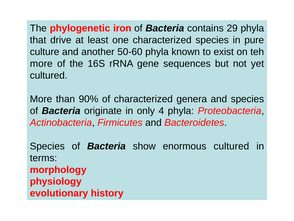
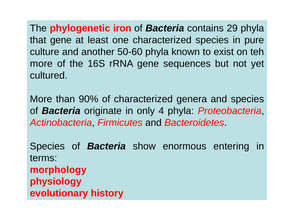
that drive: drive -> gene (61, 40)
enormous cultured: cultured -> entering (231, 146)
